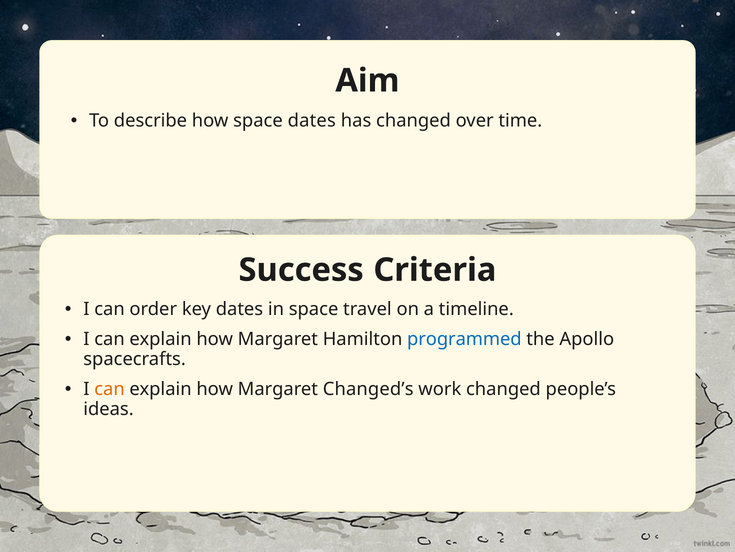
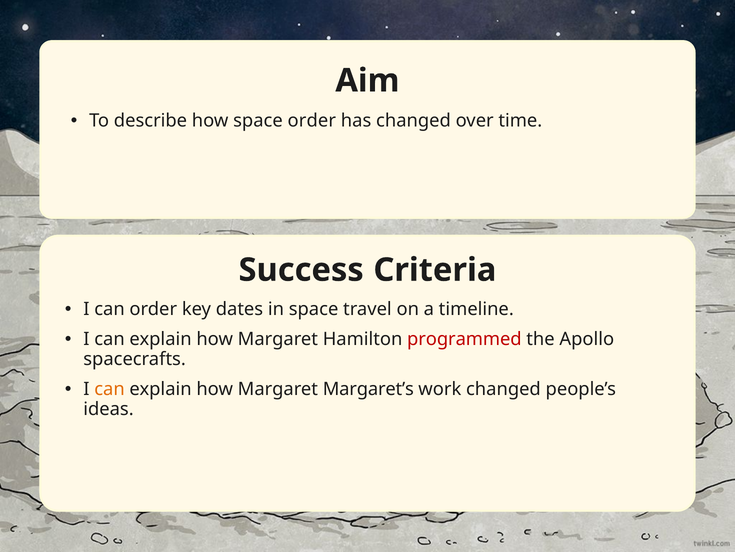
space dates: dates -> order (312, 121)
programmed colour: blue -> red (464, 339)
Changed’s: Changed’s -> Margaret’s (368, 389)
